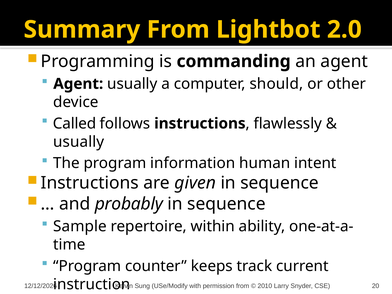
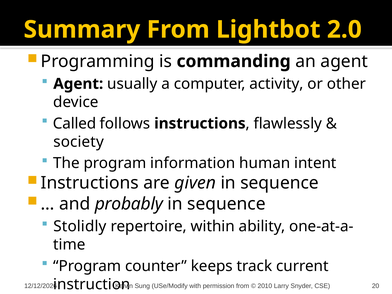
should: should -> activity (276, 84)
usually: usually -> society (79, 142)
Sample: Sample -> Stolidly (80, 226)
